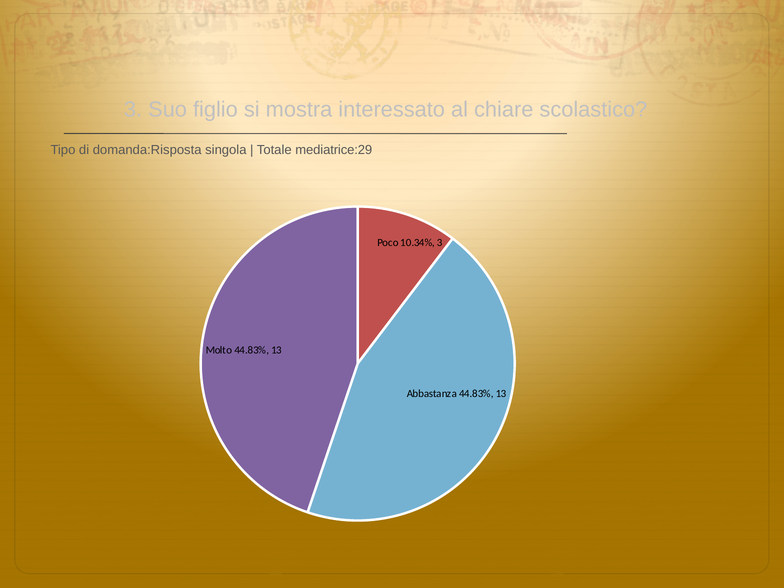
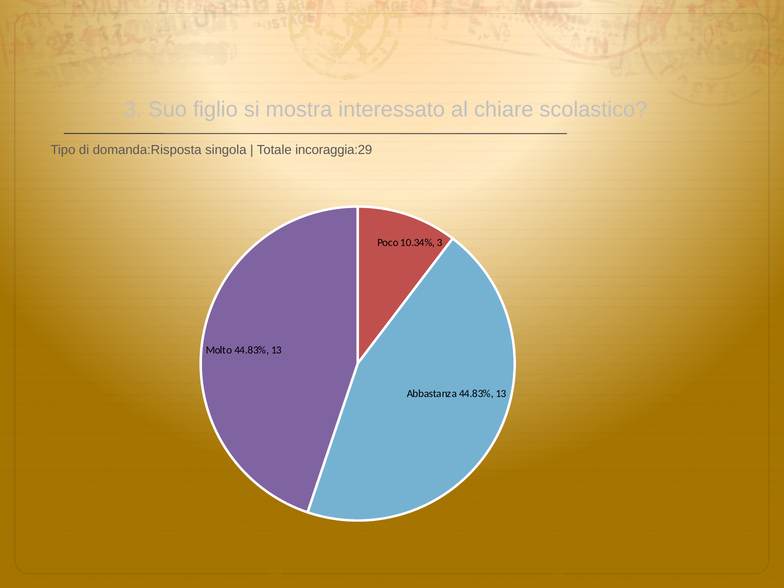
mediatrice:29: mediatrice:29 -> incoraggia:29 (334, 150)
